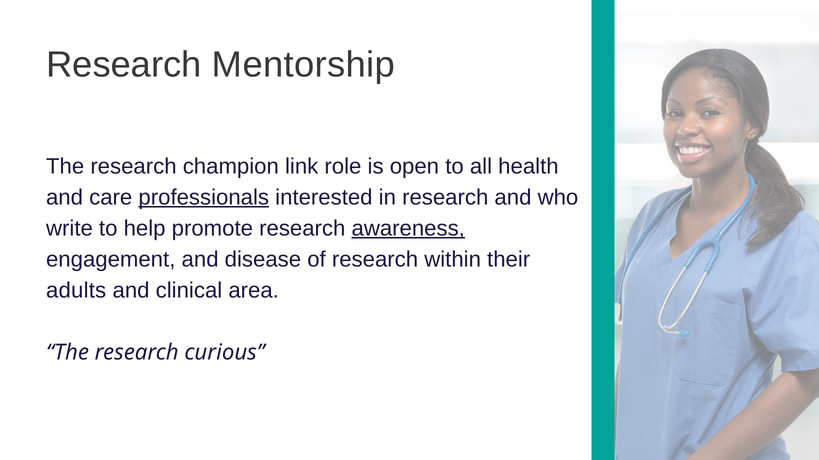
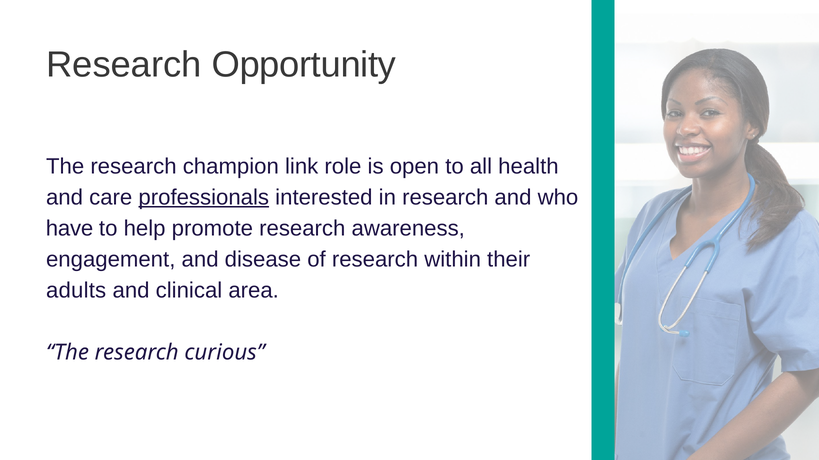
Mentorship: Mentorship -> Opportunity (304, 65)
write: write -> have (70, 229)
awareness underline: present -> none (408, 229)
